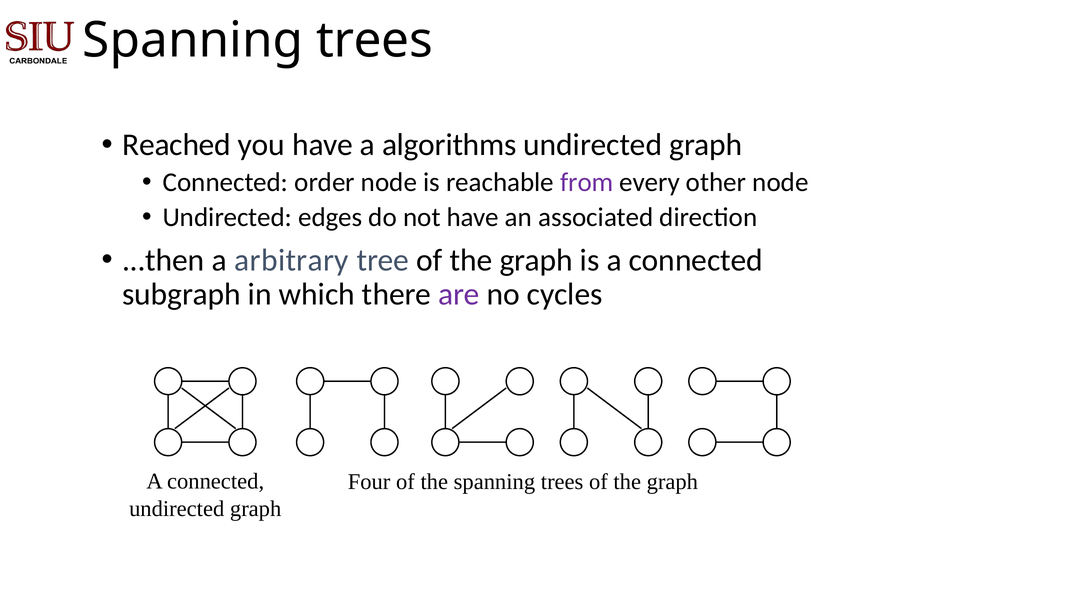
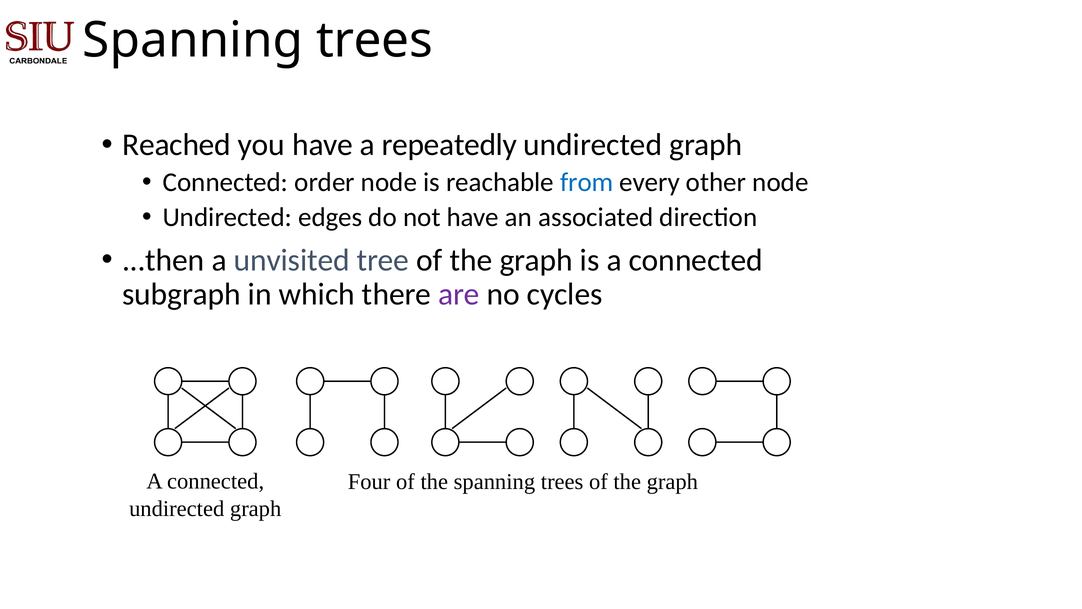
algorithms: algorithms -> repeatedly (449, 145)
from colour: purple -> blue (587, 182)
arbitrary: arbitrary -> unvisited (292, 260)
